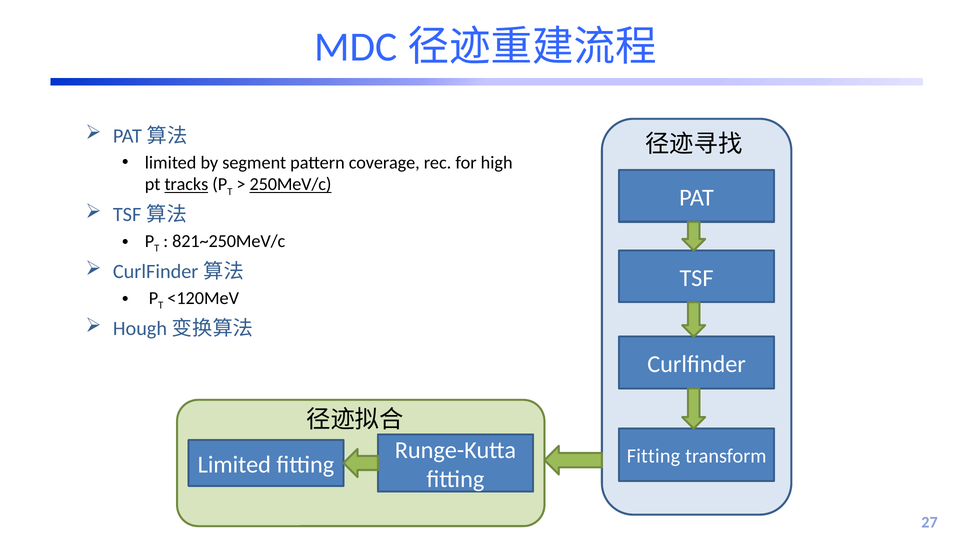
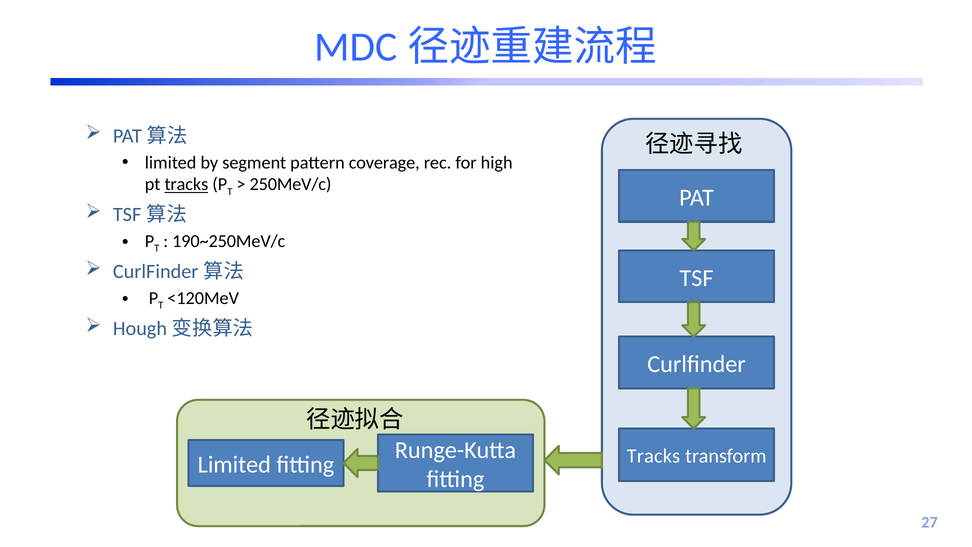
250MeV/c underline: present -> none (291, 184)
821~250MeV/c: 821~250MeV/c -> 190~250MeV/c (229, 241)
Fitting: Fitting -> Tracks (654, 456)
